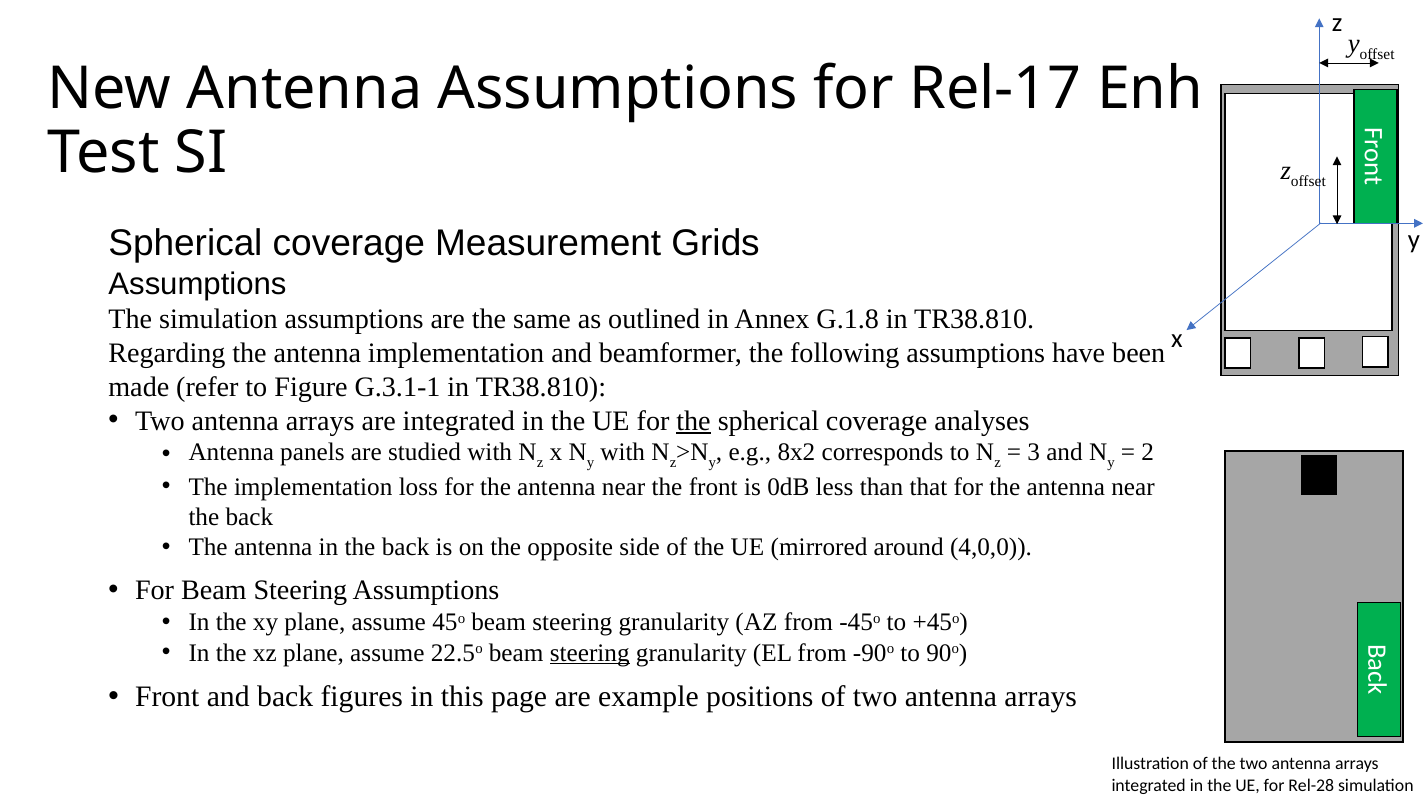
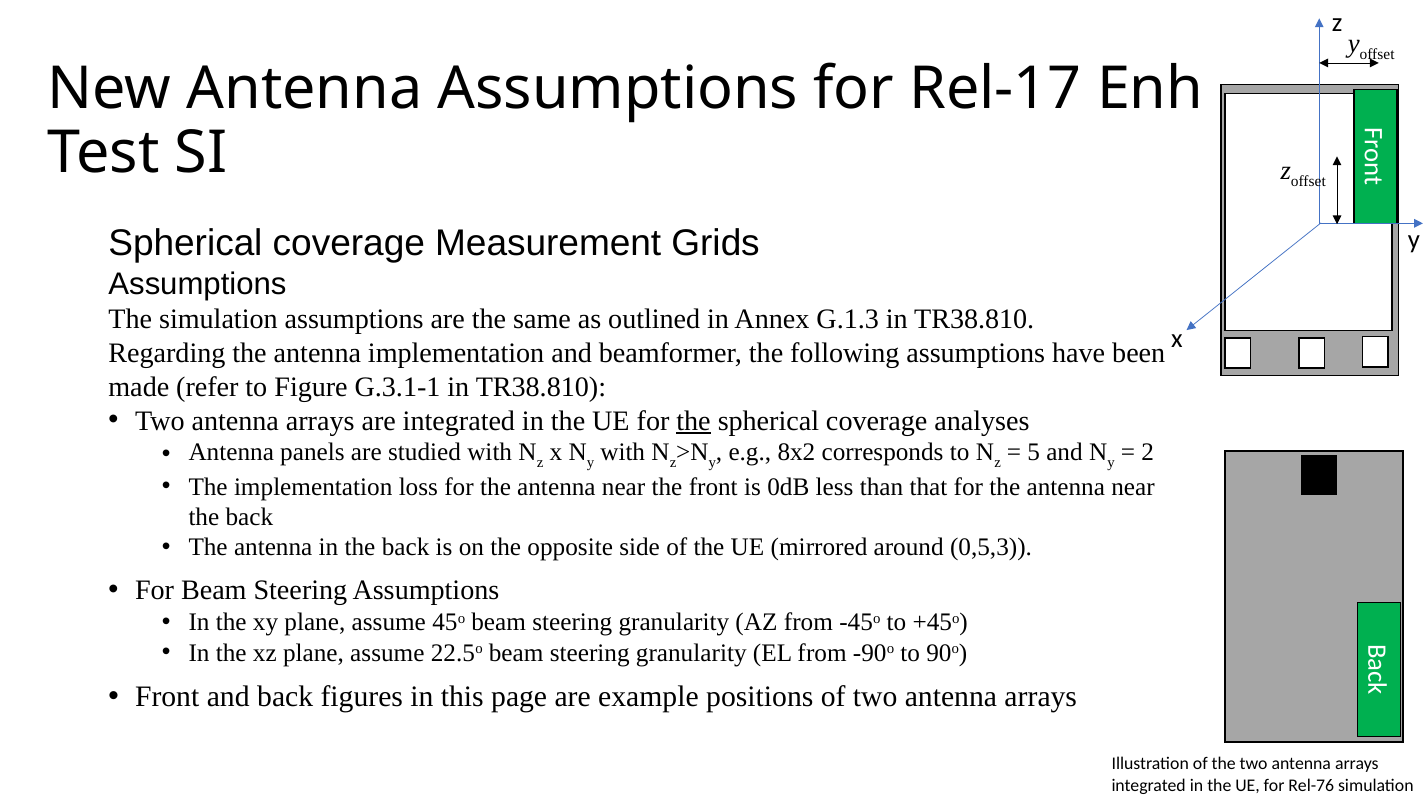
G.1.8: G.1.8 -> G.1.3 (848, 319)
3: 3 -> 5 (1034, 452)
4,0,0: 4,0,0 -> 0,5,3 (991, 547)
steering underline: present -> none (590, 652)
Rel-28: Rel-28 -> Rel-76 (1311, 785)
